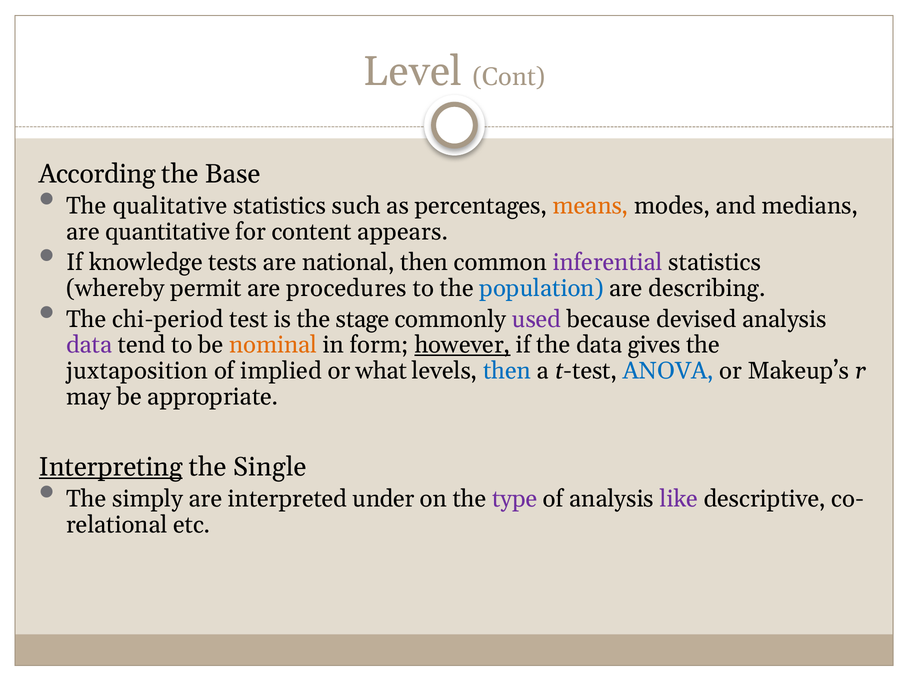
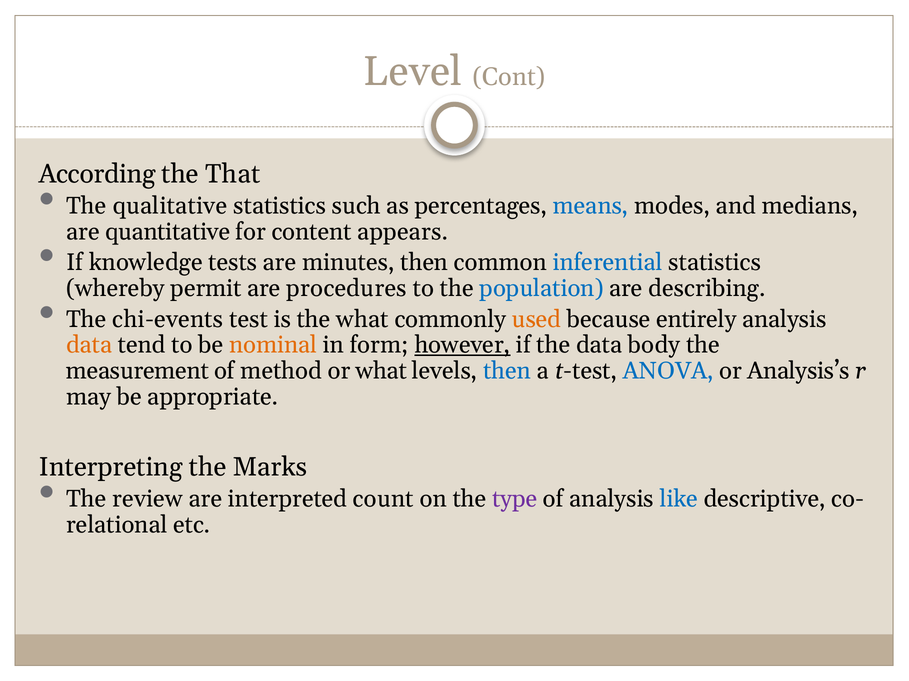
Base: Base -> That (233, 174)
means colour: orange -> blue (591, 206)
national: national -> minutes (348, 263)
inferential colour: purple -> blue (608, 263)
chi-period: chi-period -> chi-events (168, 320)
the stage: stage -> what (362, 320)
used colour: purple -> orange (537, 320)
devised: devised -> entirely (696, 320)
data colour: purple -> orange (89, 345)
gives: gives -> body (654, 345)
juxtaposition: juxtaposition -> measurement (137, 371)
implied: implied -> method (281, 371)
Makeup’s: Makeup’s -> Analysis’s (798, 371)
Interpreting underline: present -> none (111, 468)
Single: Single -> Marks (270, 468)
simply: simply -> review (148, 499)
under: under -> count (383, 499)
like colour: purple -> blue (679, 499)
